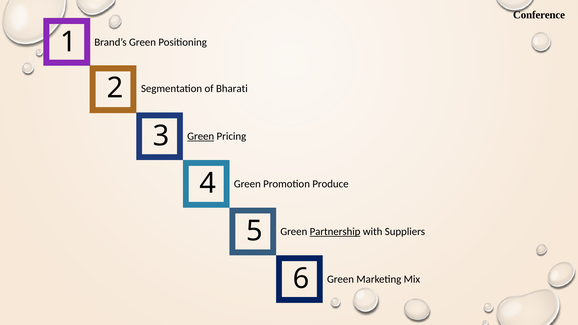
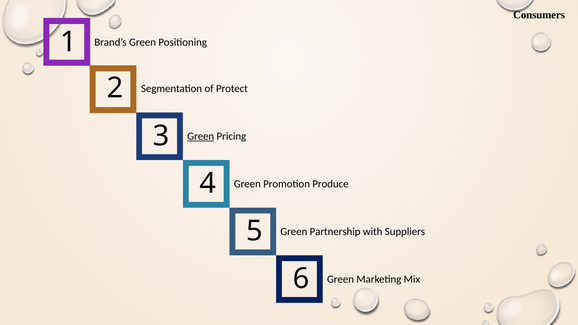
Conference: Conference -> Consumers (539, 15)
Bharati: Bharati -> Protect (232, 89)
Partnership underline: present -> none (335, 232)
